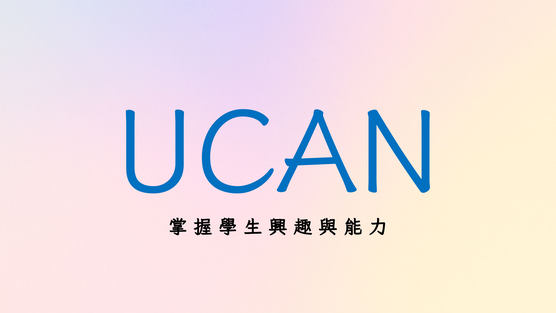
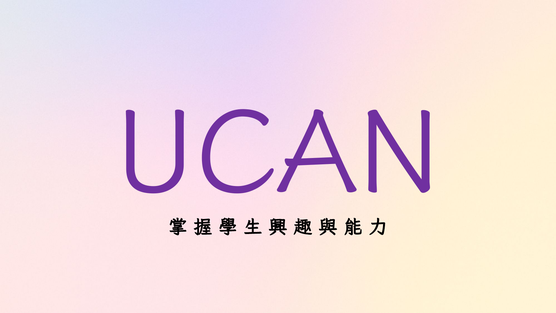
UCAN colour: blue -> purple (278, 153)
